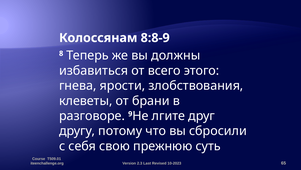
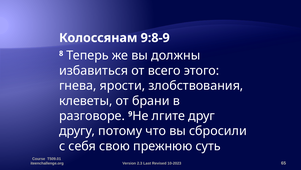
8:8-9: 8:8-9 -> 9:8-9 (155, 38)
